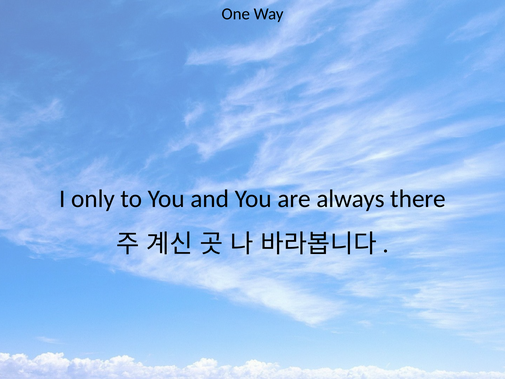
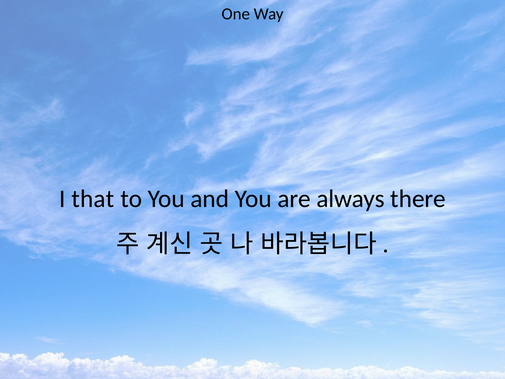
only: only -> that (93, 199)
